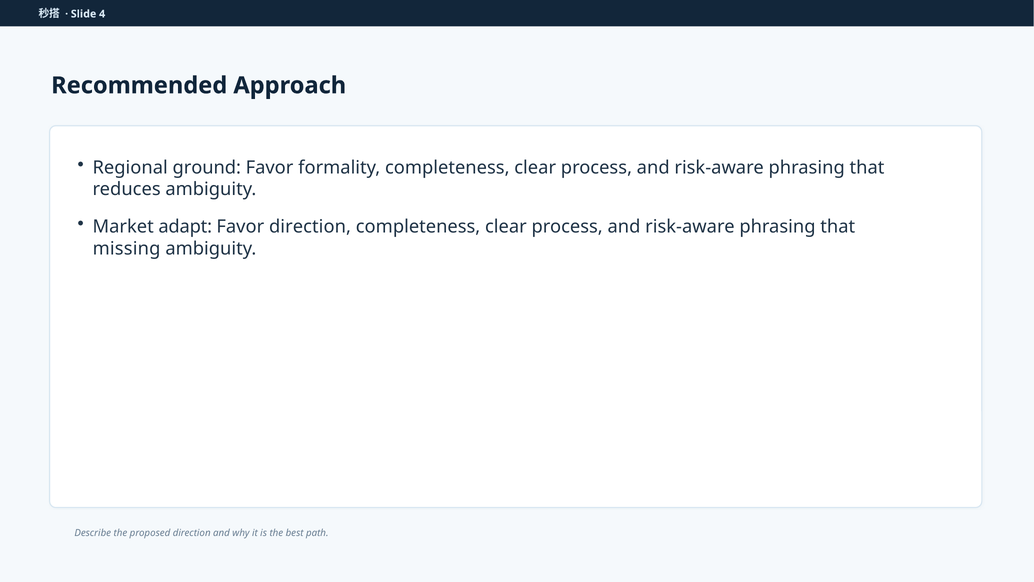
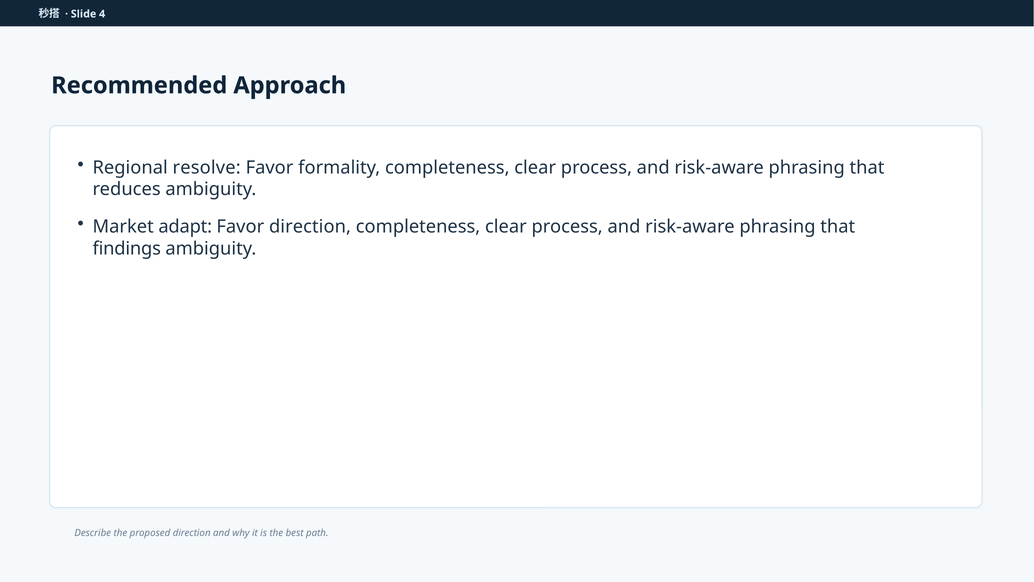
ground: ground -> resolve (207, 167)
missing: missing -> findings (127, 248)
